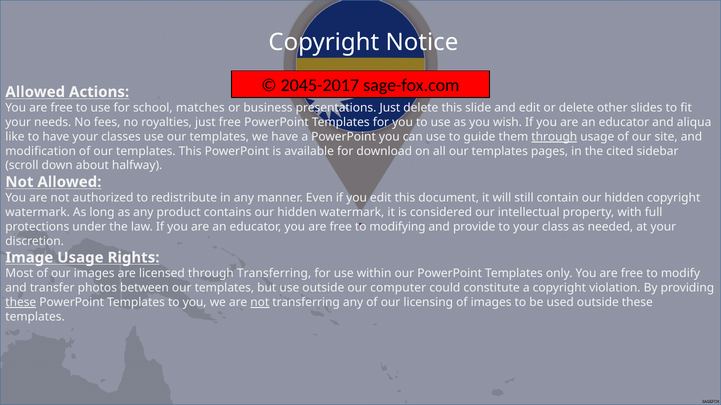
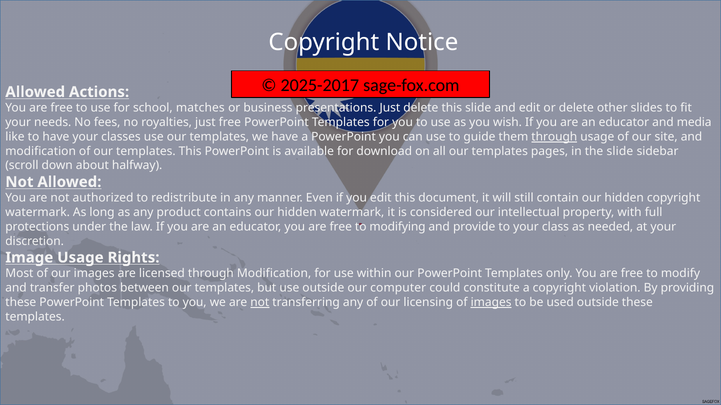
2045-2017: 2045-2017 -> 2025-2017 (320, 86)
aliqua: aliqua -> media (694, 123)
the cited: cited -> slide (620, 151)
through Transferring: Transferring -> Modification (274, 274)
these underline: present -> none (21, 303)
images underline: none -> present (491, 303)
